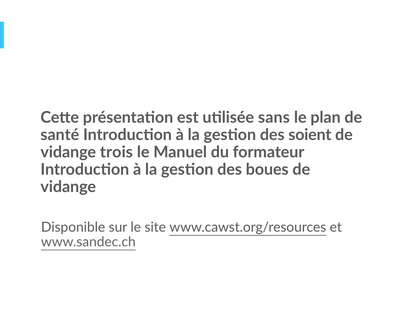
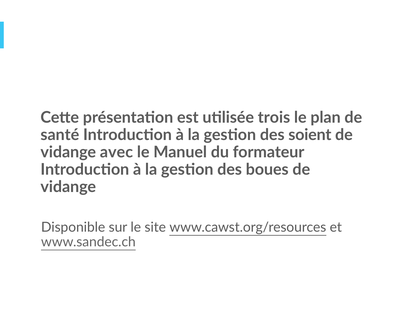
sans: sans -> trois (274, 118)
trois: trois -> avec (116, 152)
